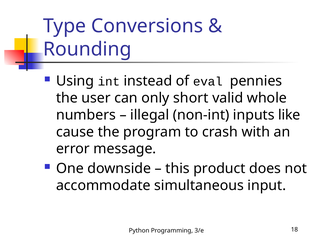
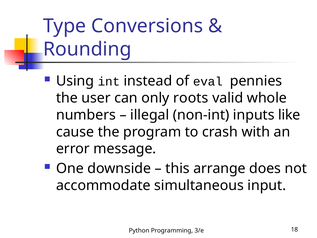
short: short -> roots (191, 98)
product: product -> arrange (219, 168)
